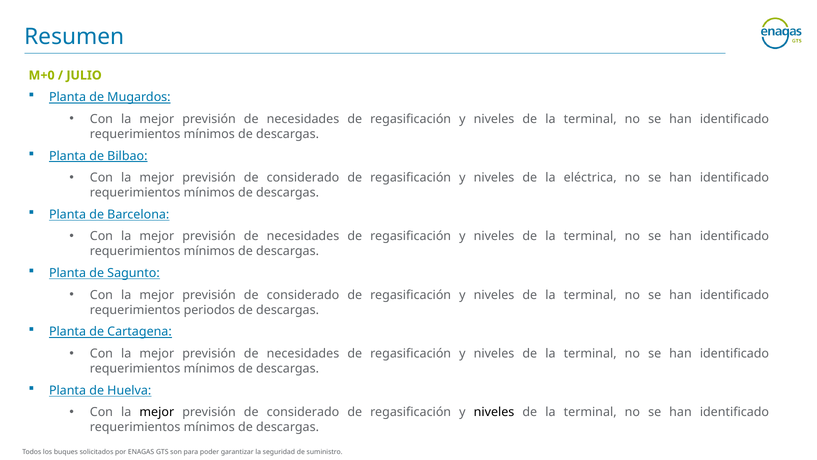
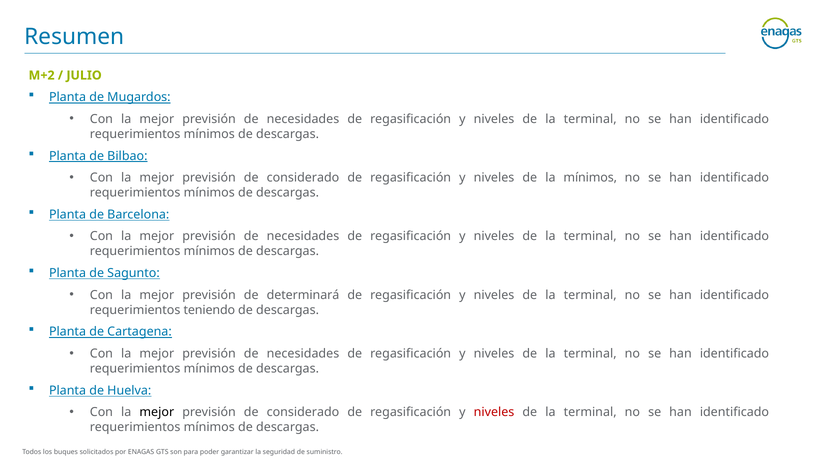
M+0: M+0 -> M+2 (42, 75)
la eléctrica: eléctrica -> mínimos (590, 178)
considerado: considerado -> determinará (303, 295)
periodos: periodos -> teniendo (209, 310)
niveles colour: black -> red (494, 412)
